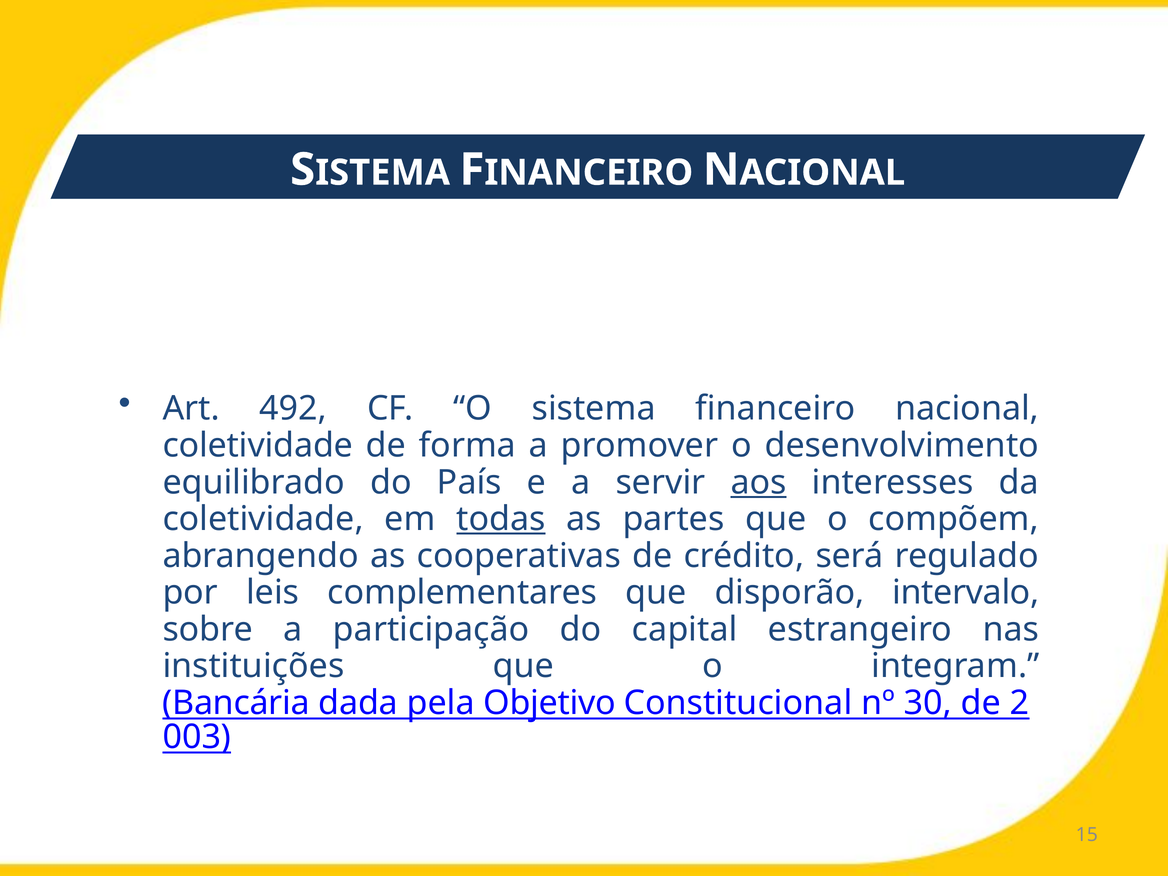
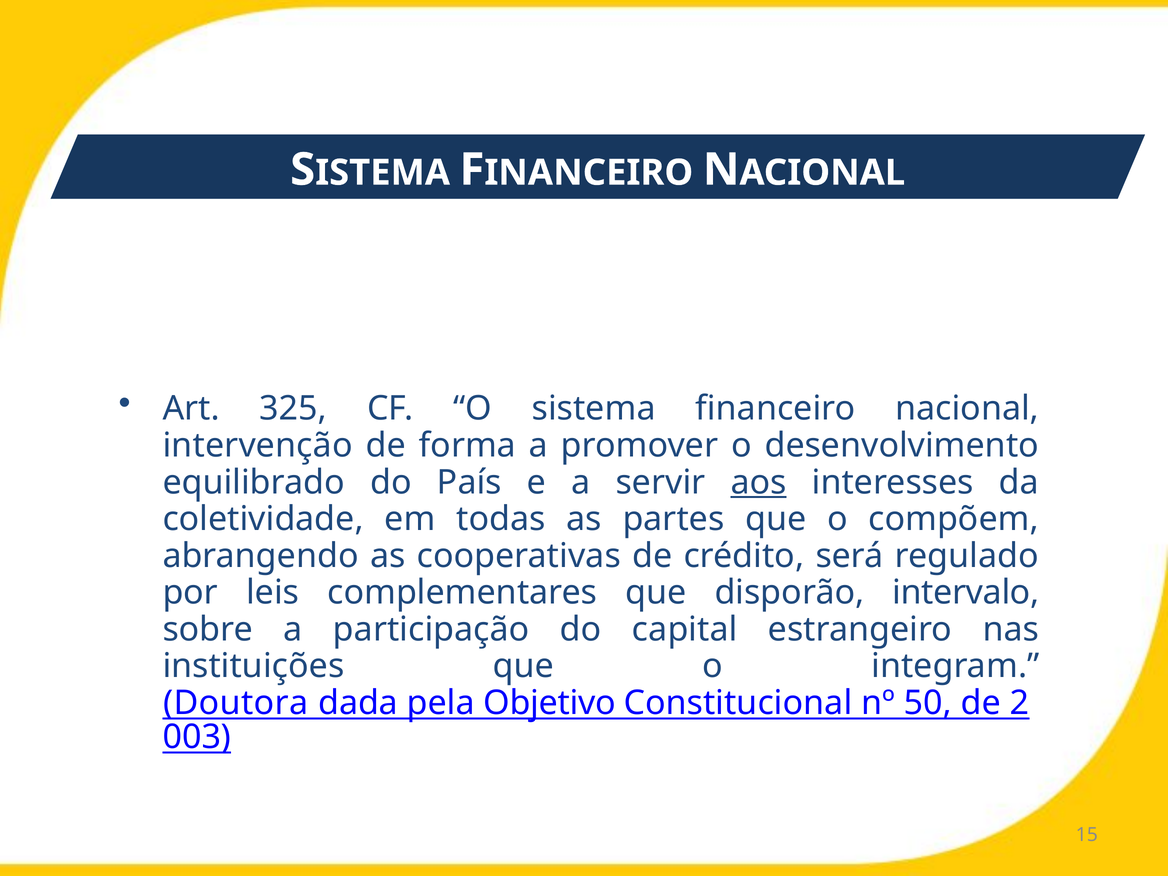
492: 492 -> 325 (293, 409)
coletividade: coletividade -> intervenção (258, 445)
todas underline: present -> none (501, 519)
Bancária: Bancária -> Doutora (236, 703)
30: 30 -> 50 (928, 703)
